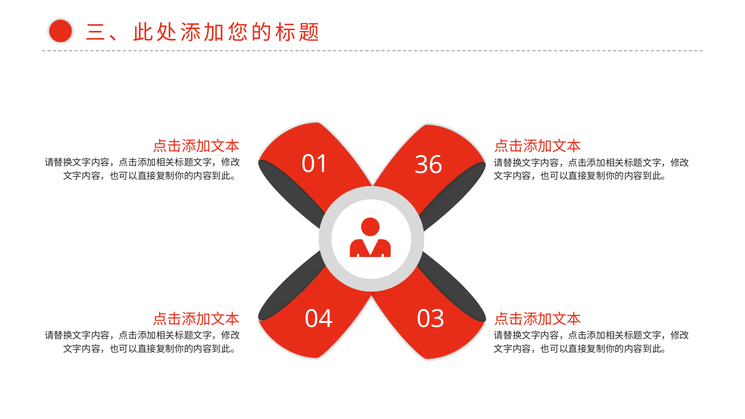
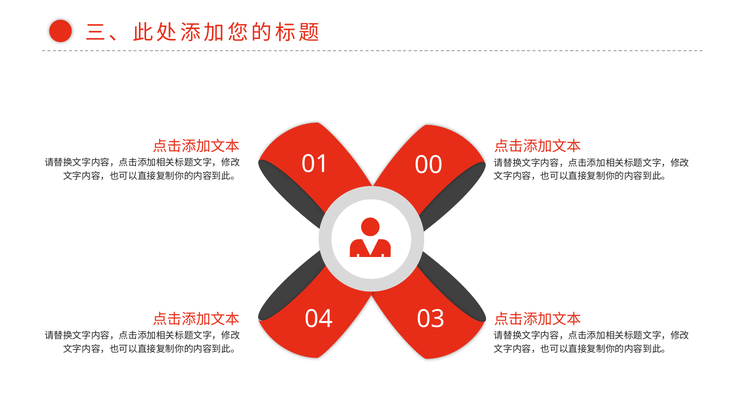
36: 36 -> 00 (429, 165)
